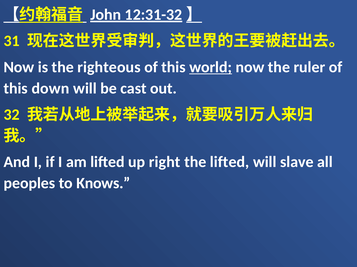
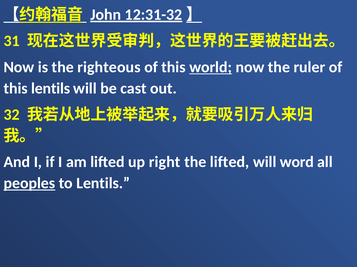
this down: down -> lentils (51, 89)
slave: slave -> word (297, 162)
peoples underline: none -> present (29, 184)
to Knows: Knows -> Lentils (103, 184)
